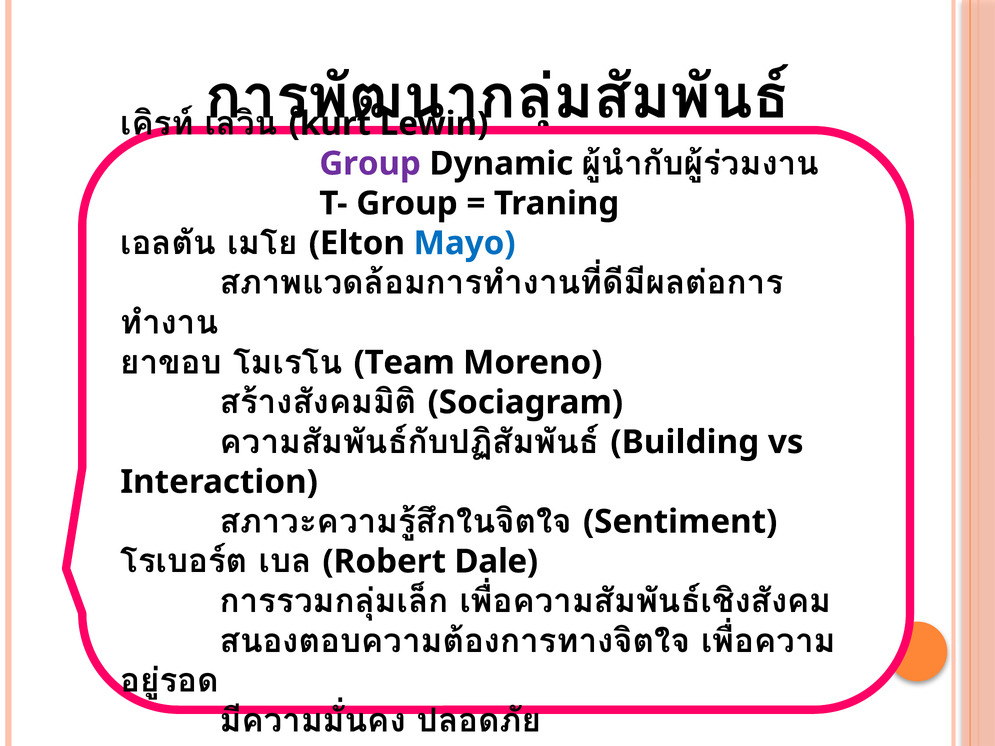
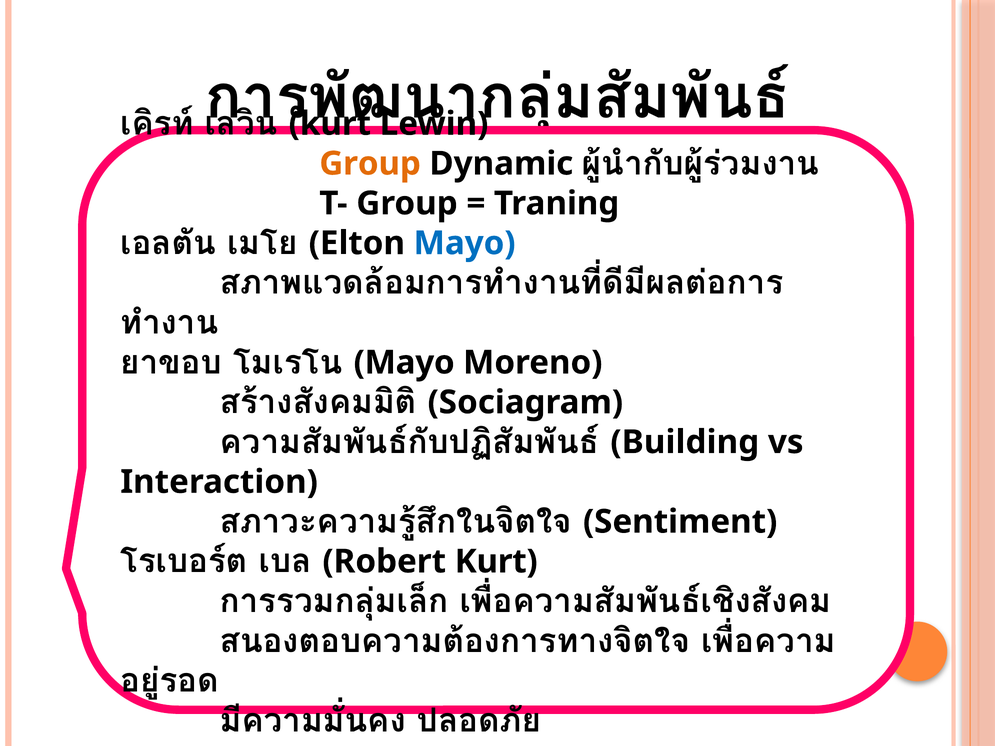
Group colour: purple -> orange (370, 164)
Team: Team -> Mayo (404, 363)
Robert Dale: Dale -> Kurt (496, 562)
